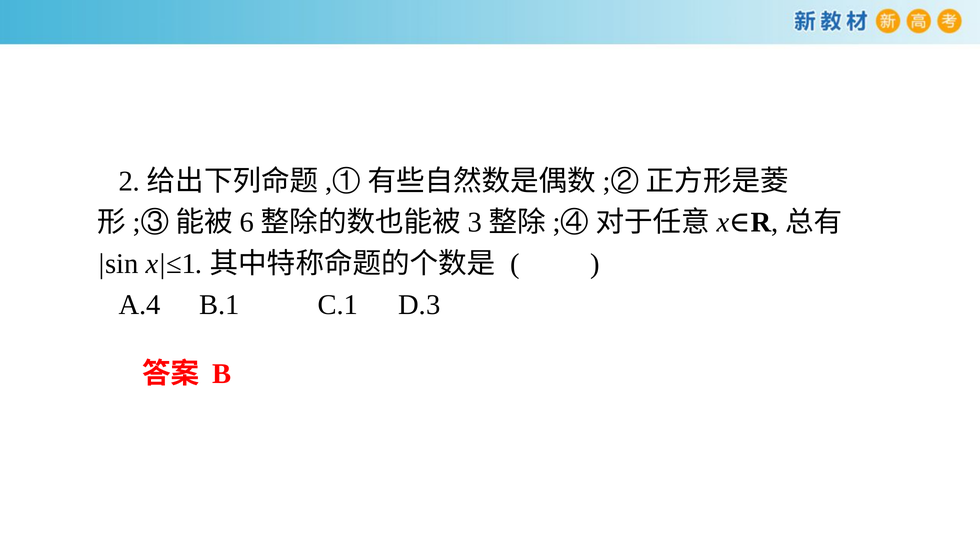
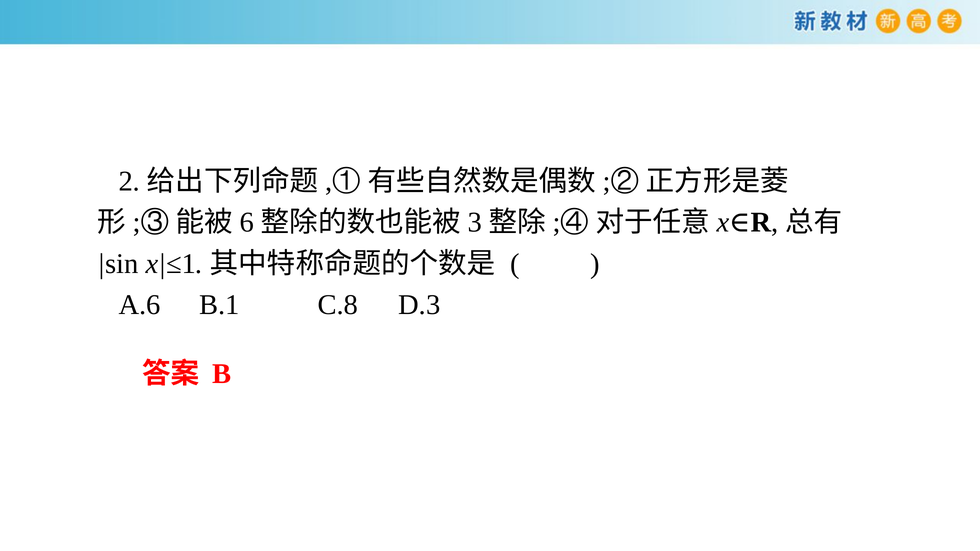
A.4: A.4 -> A.6 (140, 305)
C.1: C.1 -> C.8 (338, 305)
